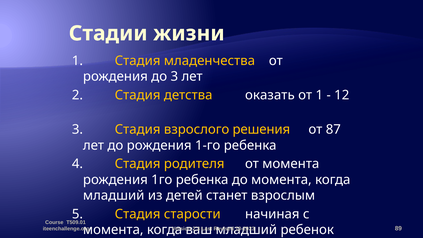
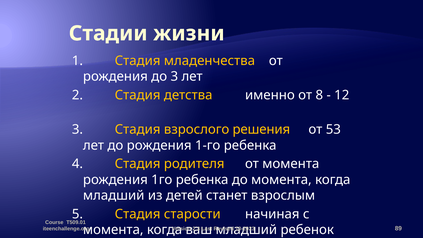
оказать: оказать -> именно (270, 95)
от 1: 1 -> 8 (319, 95)
87: 87 -> 53 (333, 129)
